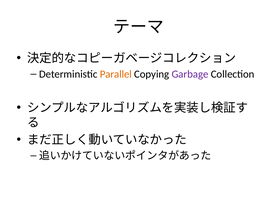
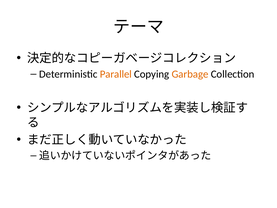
Garbage colour: purple -> orange (190, 74)
